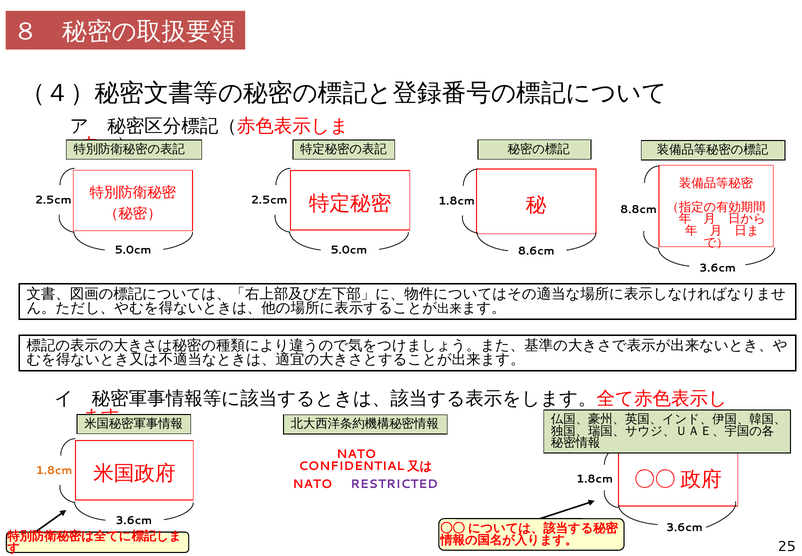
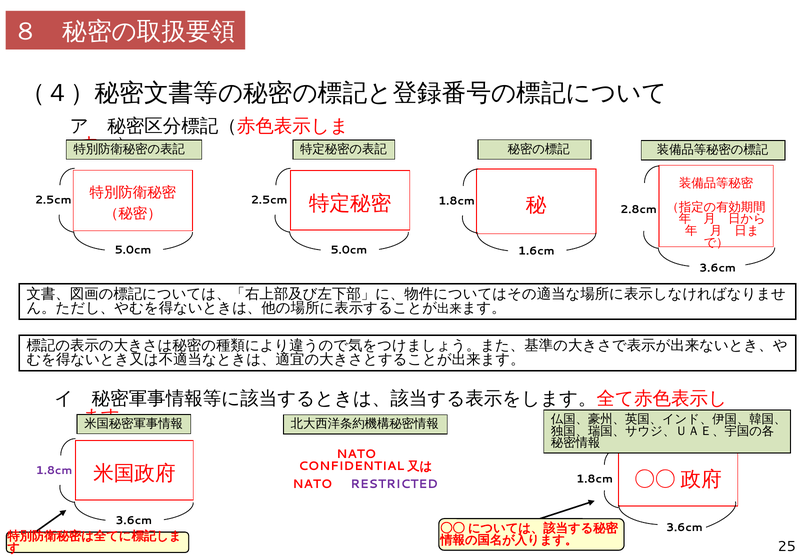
8.8cm: 8.8cm -> 2.8cm (639, 209)
8.6cm: 8.6cm -> 1.6cm (536, 251)
1.8cm colour: orange -> purple (54, 470)
